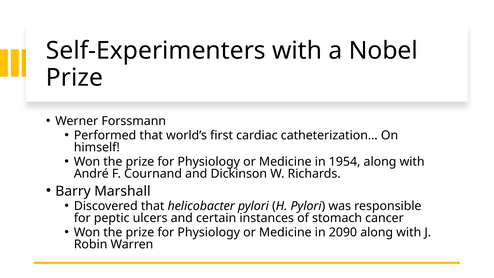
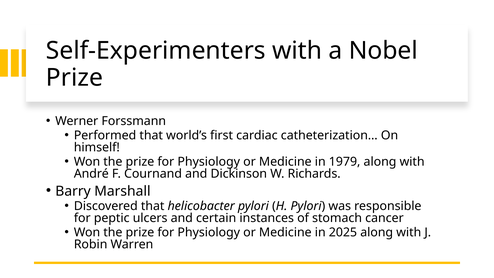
1954: 1954 -> 1979 (345, 162)
2090: 2090 -> 2025 (343, 232)
